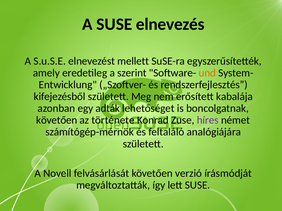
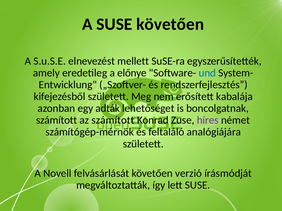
SUSE elnevezés: elnevezés -> követően (170, 24)
szerint: szerint -> előnye (132, 73)
und colour: orange -> blue (207, 73)
követően: követően -> számított (57, 120)
az története: története -> számított (113, 120)
